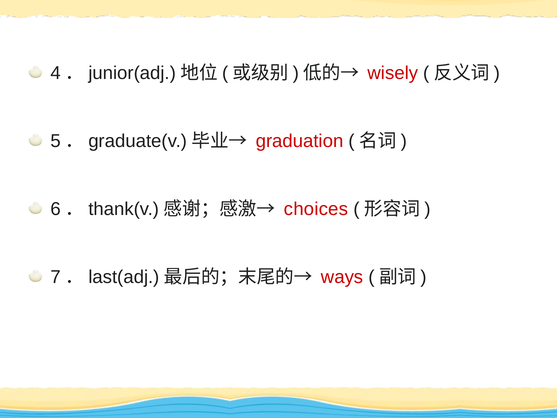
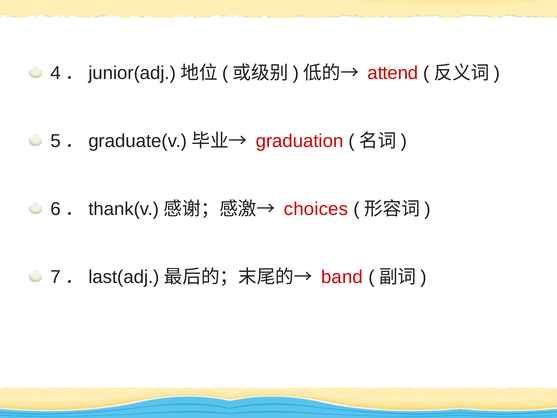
wisely: wisely -> attend (393, 73)
ways: ways -> band (342, 277)
